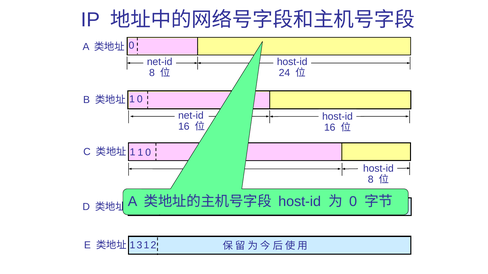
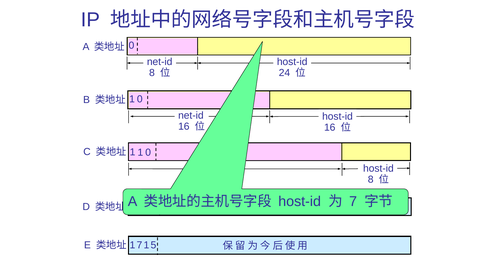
0: 0 -> 7 (353, 202)
1 3: 3 -> 7 (139, 246)
2: 2 -> 5 (153, 246)
